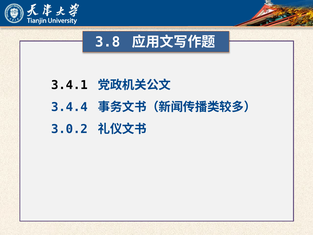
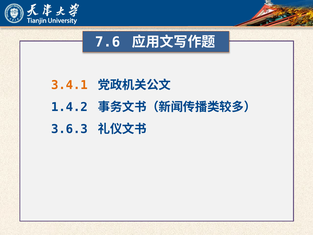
3.8: 3.8 -> 7.6 (108, 42)
3.4.1 colour: black -> orange (69, 85)
3.4.4: 3.4.4 -> 1.4.2 (69, 107)
3.0.2: 3.0.2 -> 3.6.3 (69, 129)
